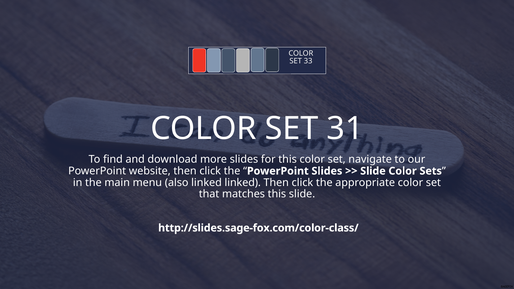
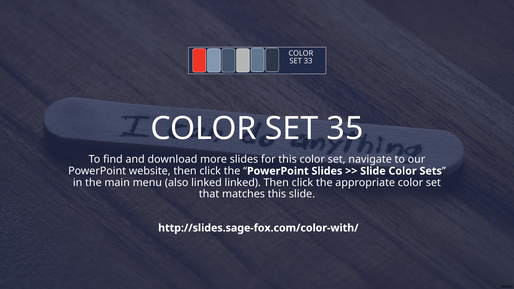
31: 31 -> 35 (345, 128)
http://slides.sage-fox.com/color-class/: http://slides.sage-fox.com/color-class/ -> http://slides.sage-fox.com/color-with/ (258, 228)
